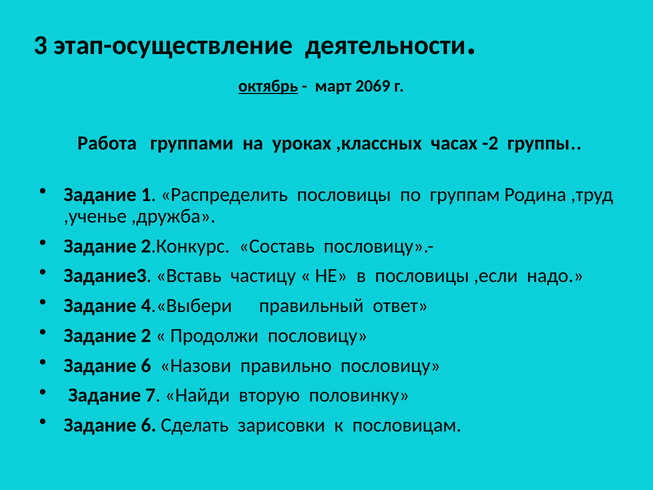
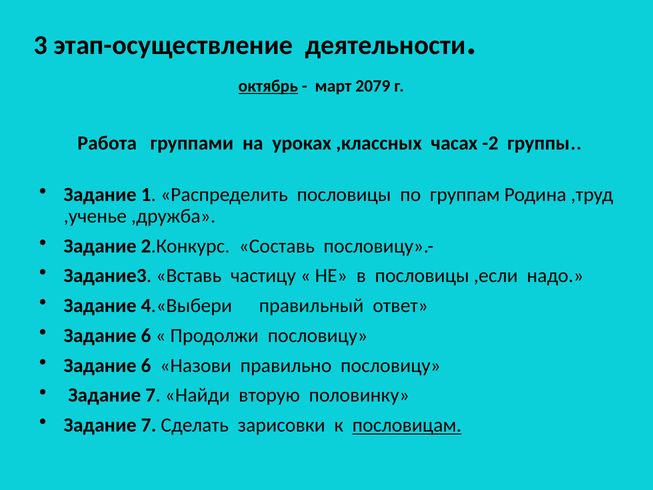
2069: 2069 -> 2079 (373, 86)
2: 2 -> 6 (146, 335)
6: 6 -> 7 (149, 425)
пословицам underline: none -> present (407, 425)
